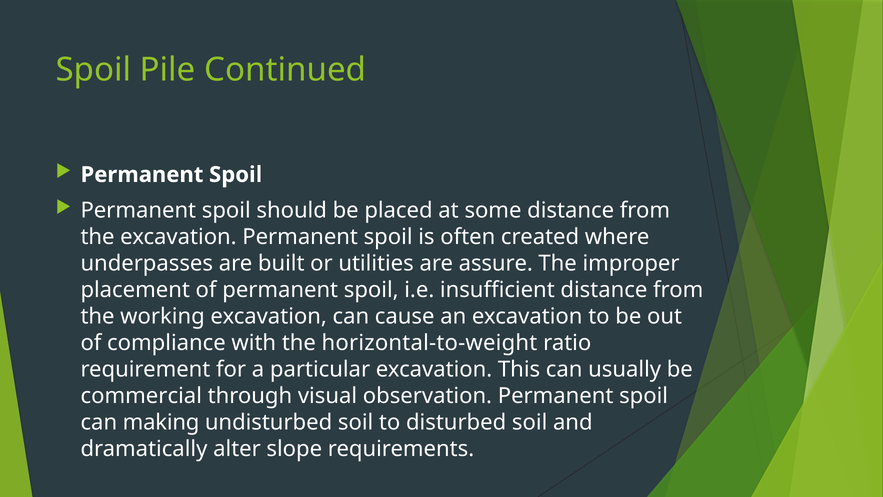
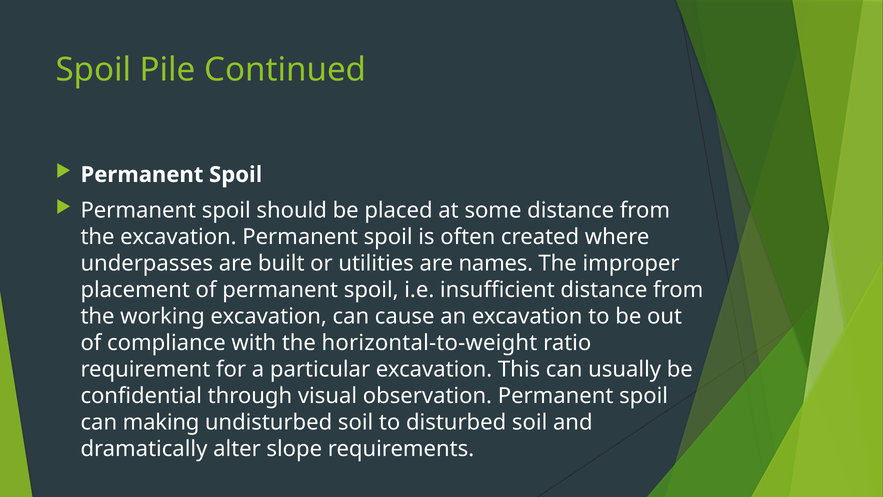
assure: assure -> names (496, 263)
commercial: commercial -> confidential (141, 396)
